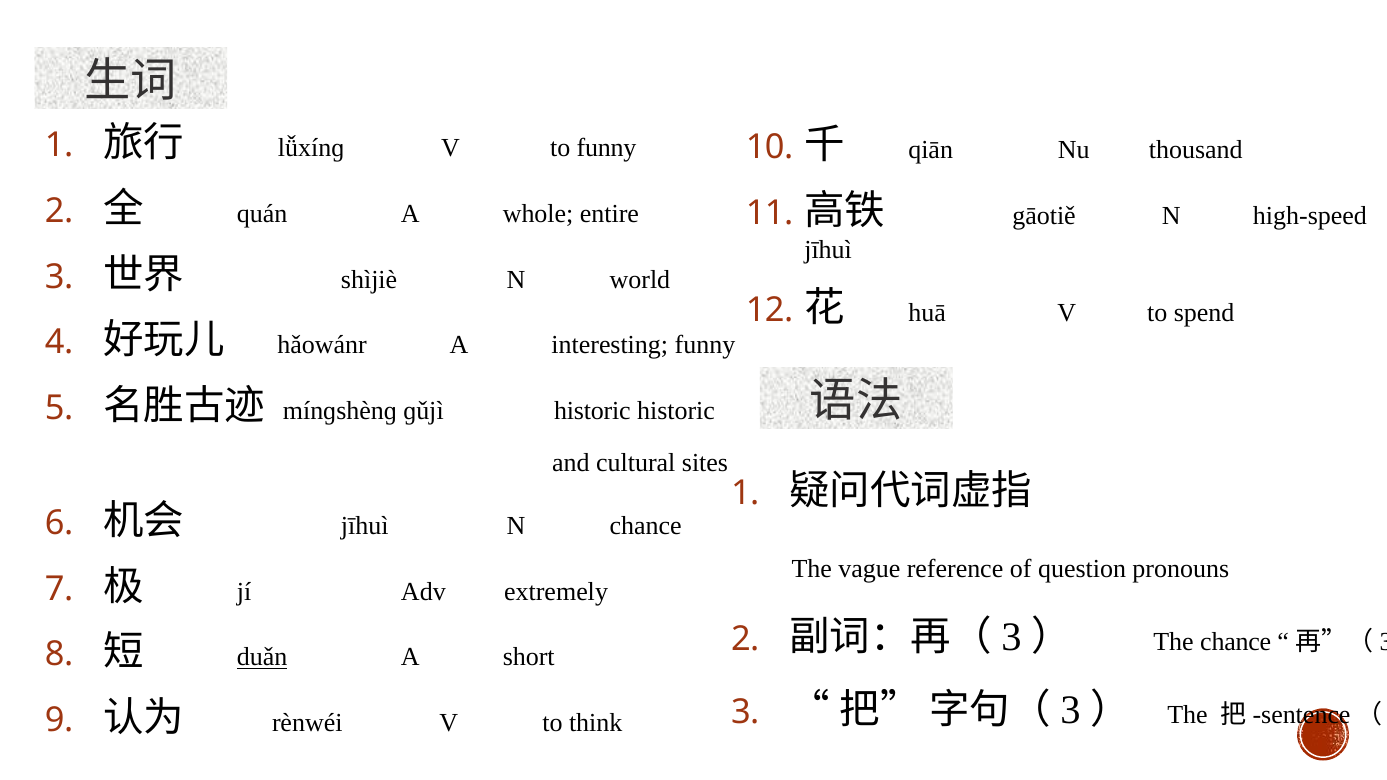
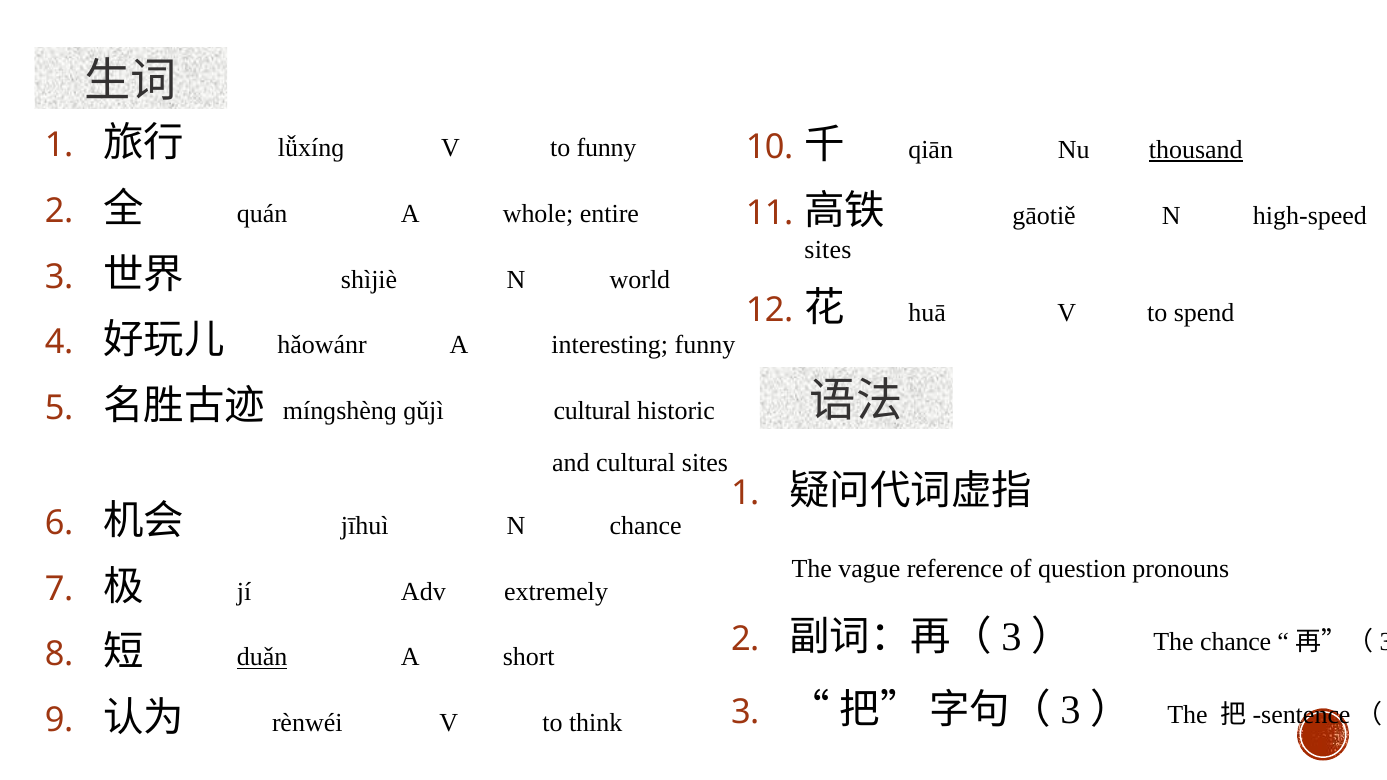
thousand underline: none -> present (1196, 150)
jīhuì: jīhuì -> sites (828, 250)
ɡǔjì historic: historic -> cultural (592, 411)
